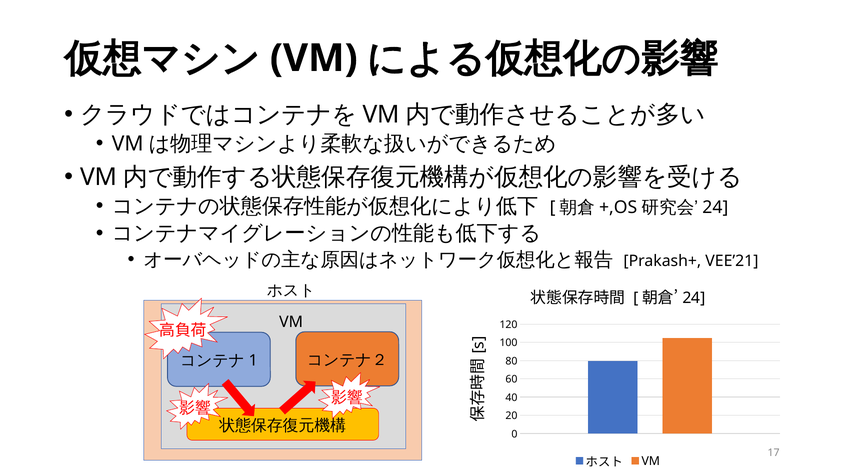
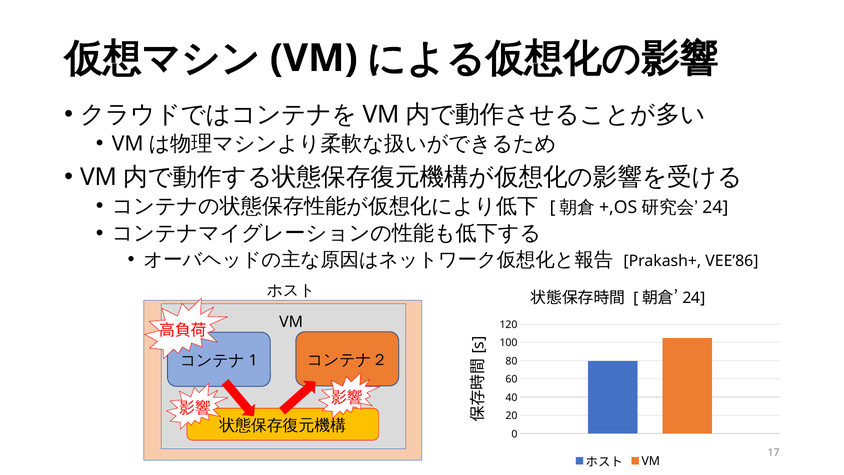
VEE’21: VEE’21 -> VEE’86 (732, 261)
